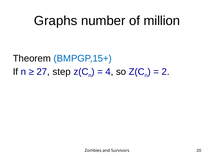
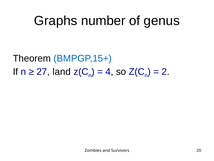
million: million -> genus (162, 21)
step: step -> land (62, 72)
